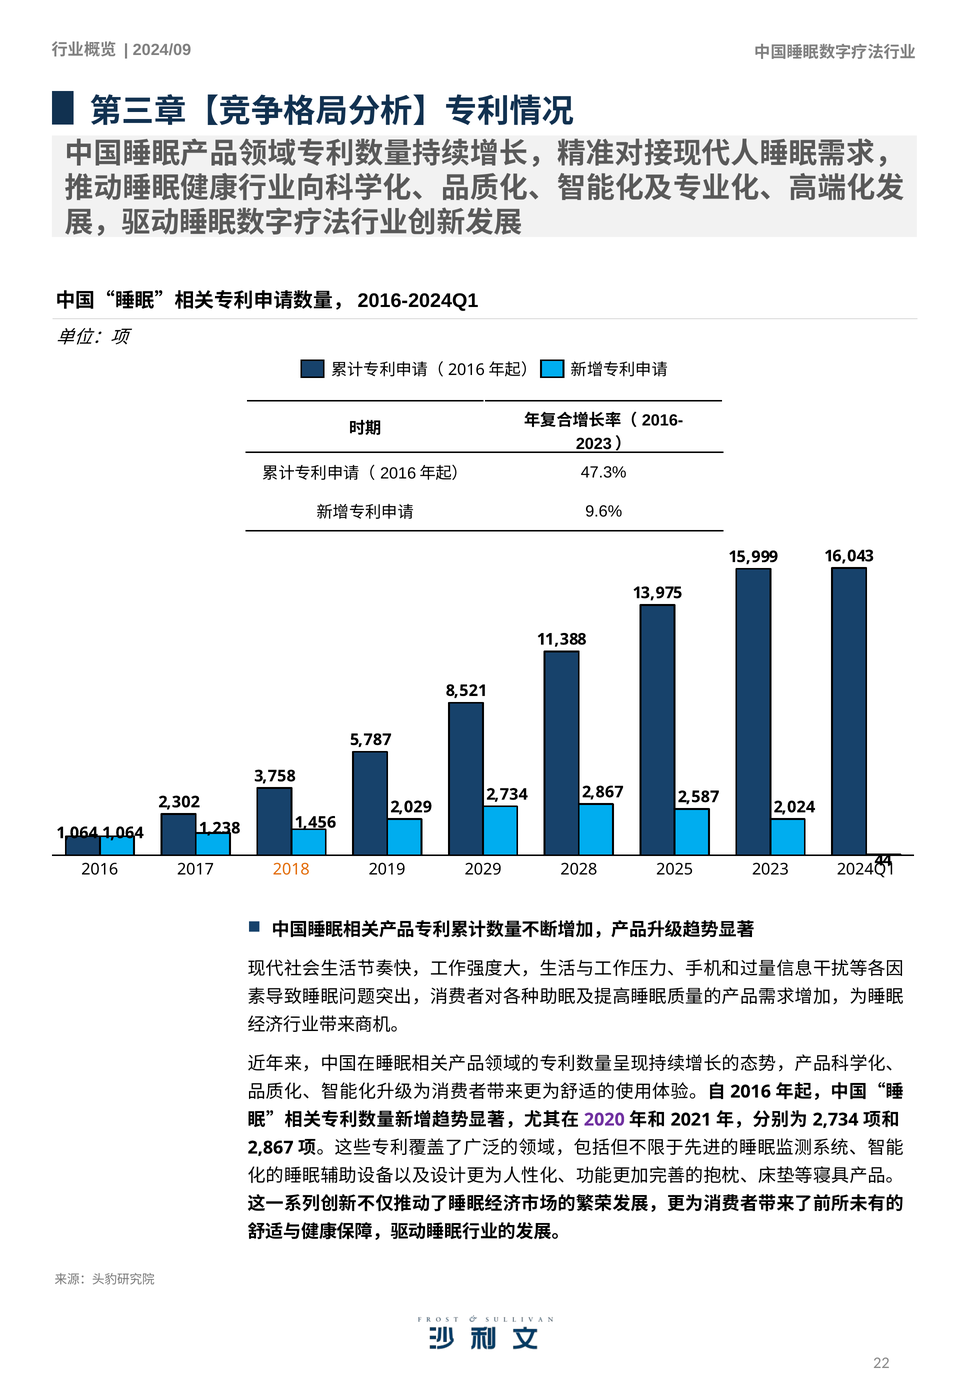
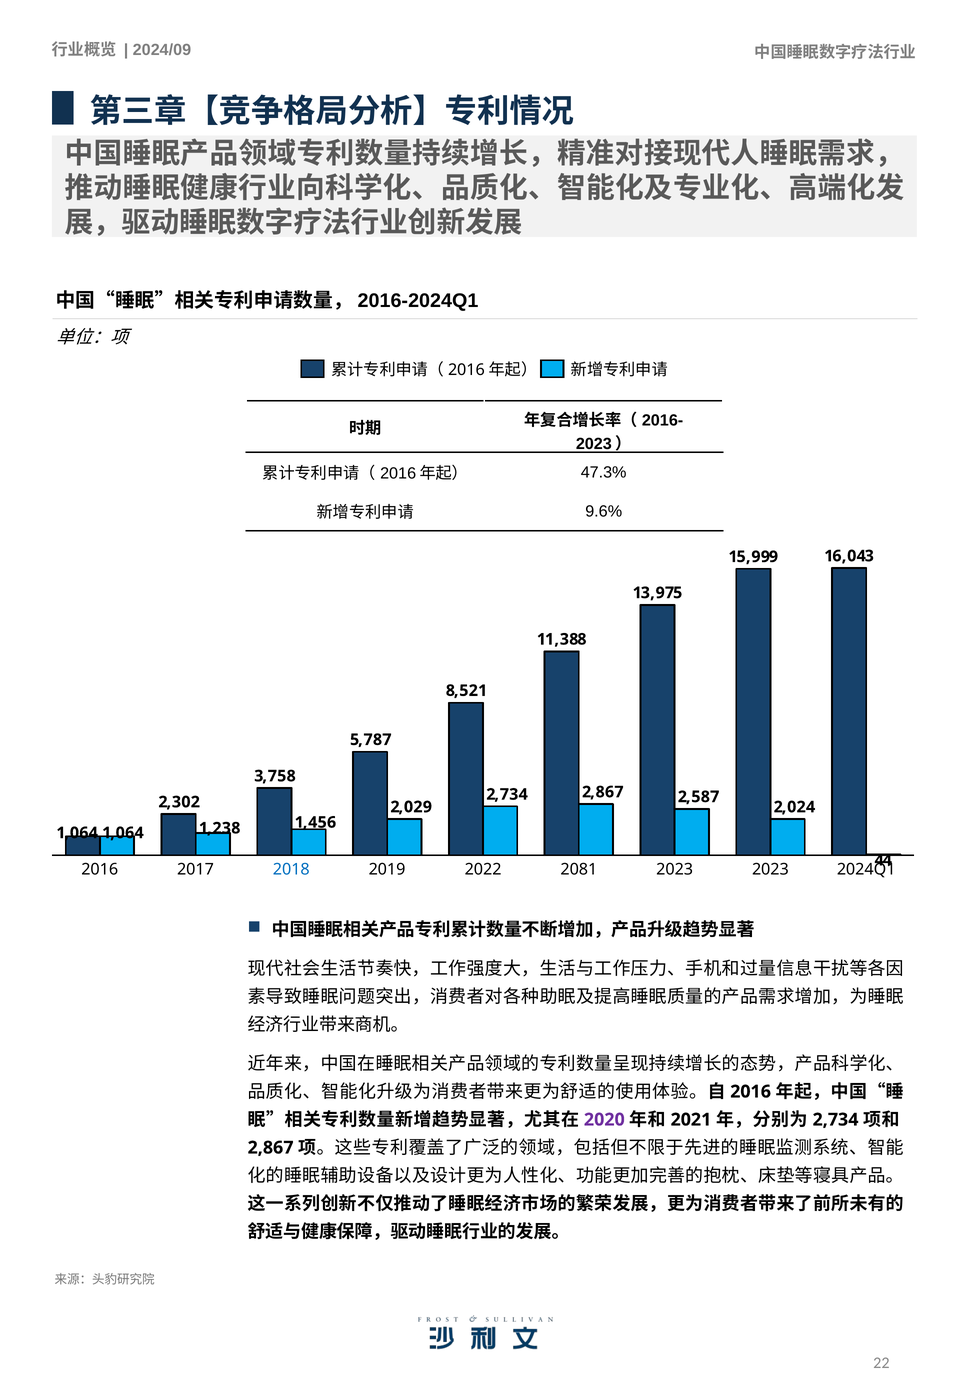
2018 colour: orange -> blue (291, 870)
2029: 2029 -> 2022 (483, 870)
2028: 2028 -> 2081 (579, 870)
2016 2025: 2025 -> 2023 (675, 870)
